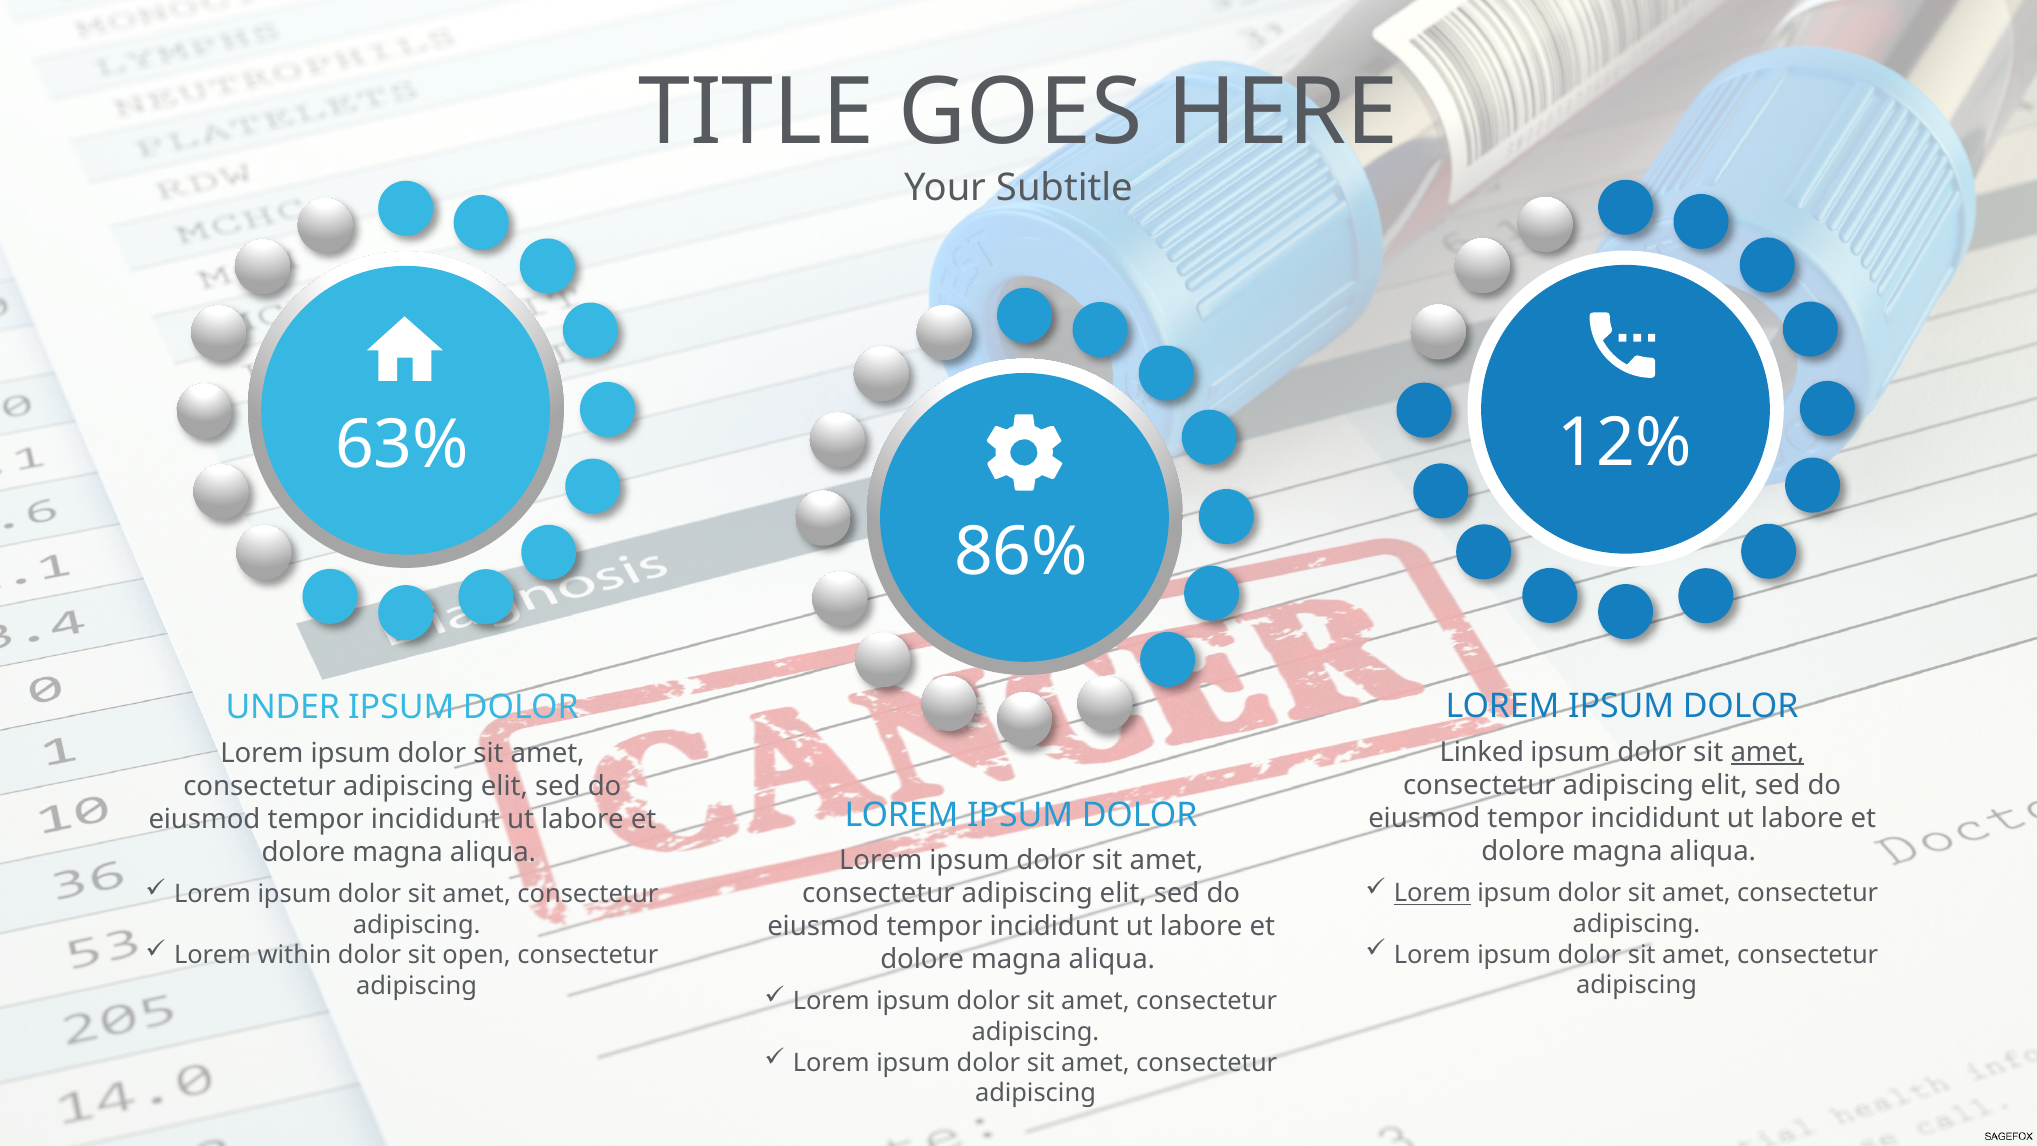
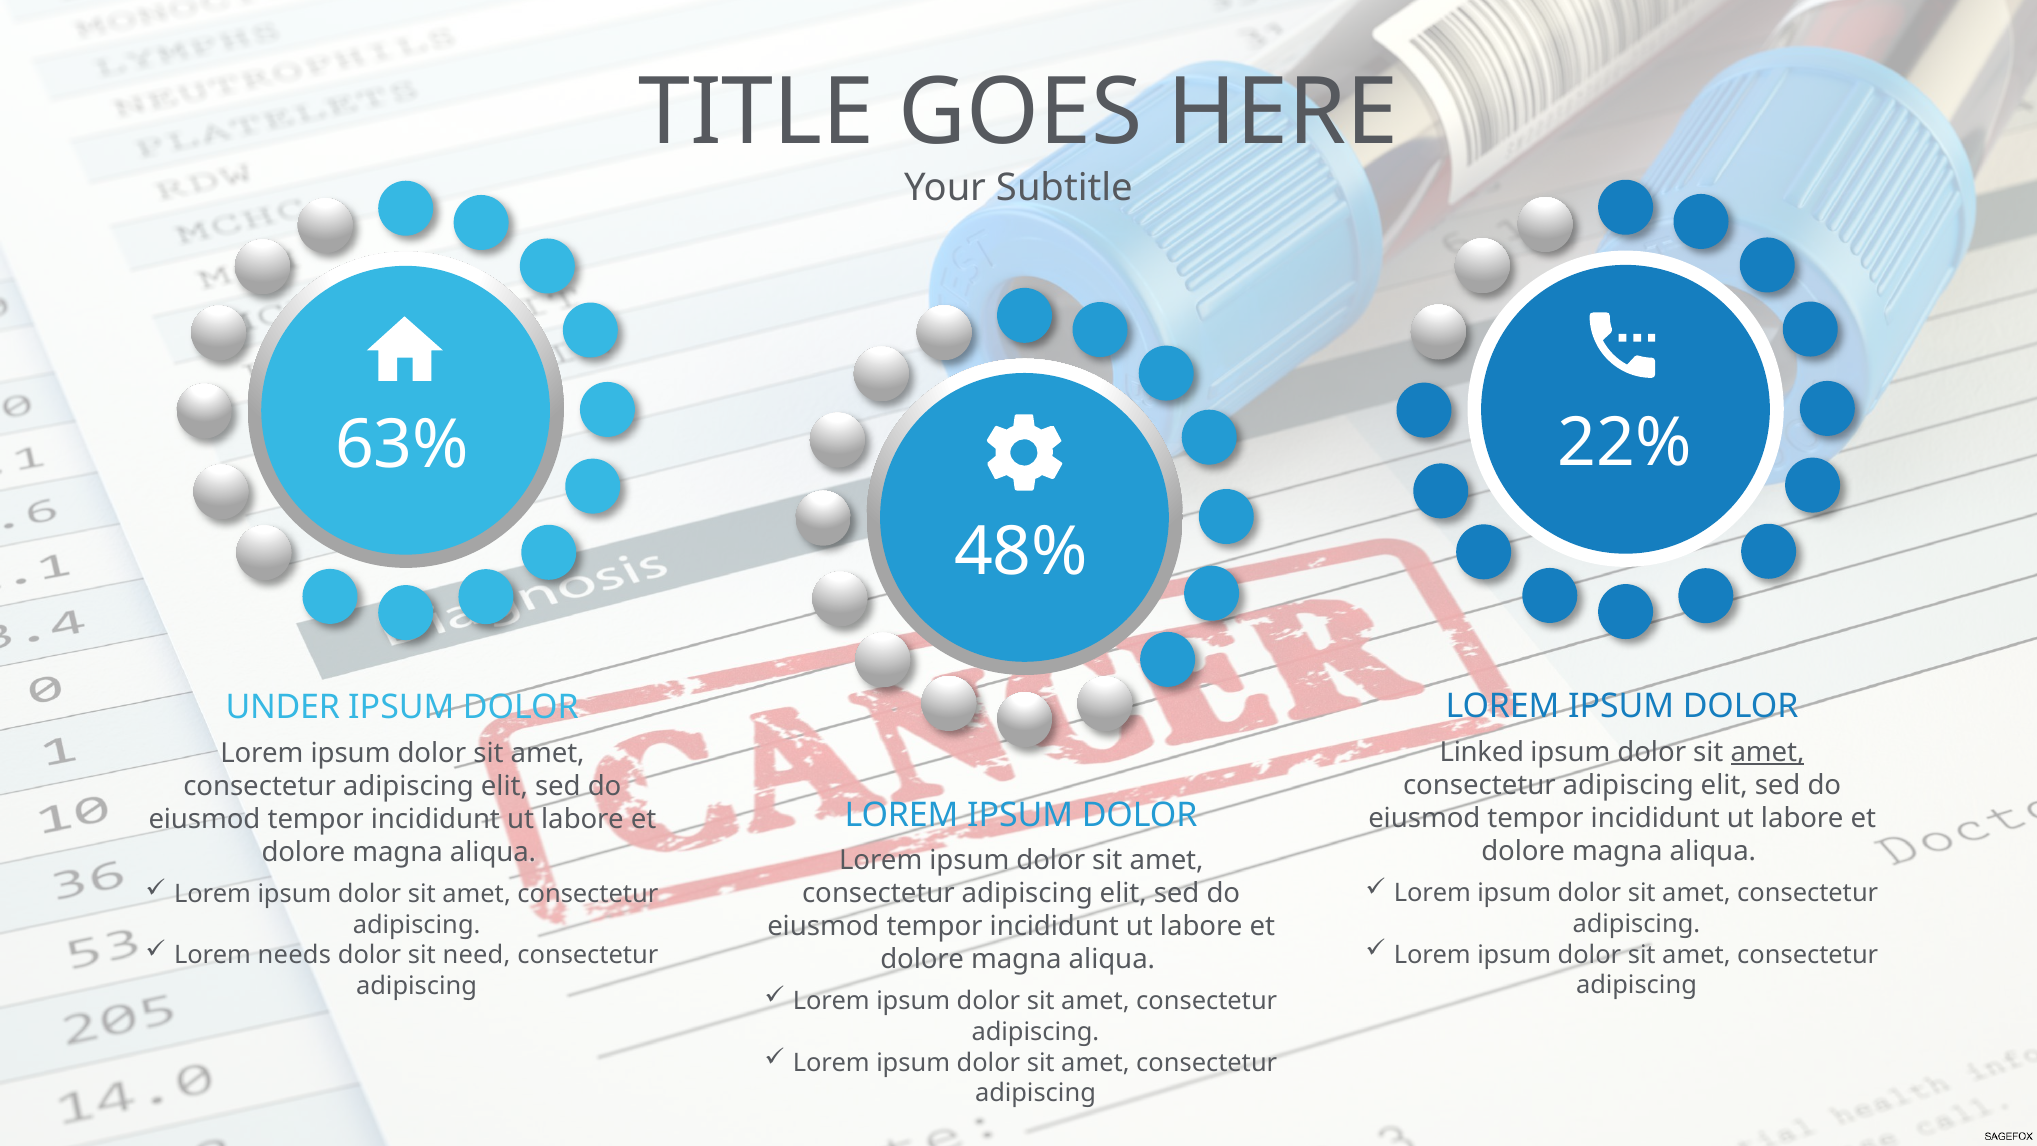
12%: 12% -> 22% (1625, 443)
86%: 86% -> 48% (1021, 552)
Lorem underline: present -> none (1432, 893)
within: within -> needs (294, 955)
open: open -> need (476, 955)
